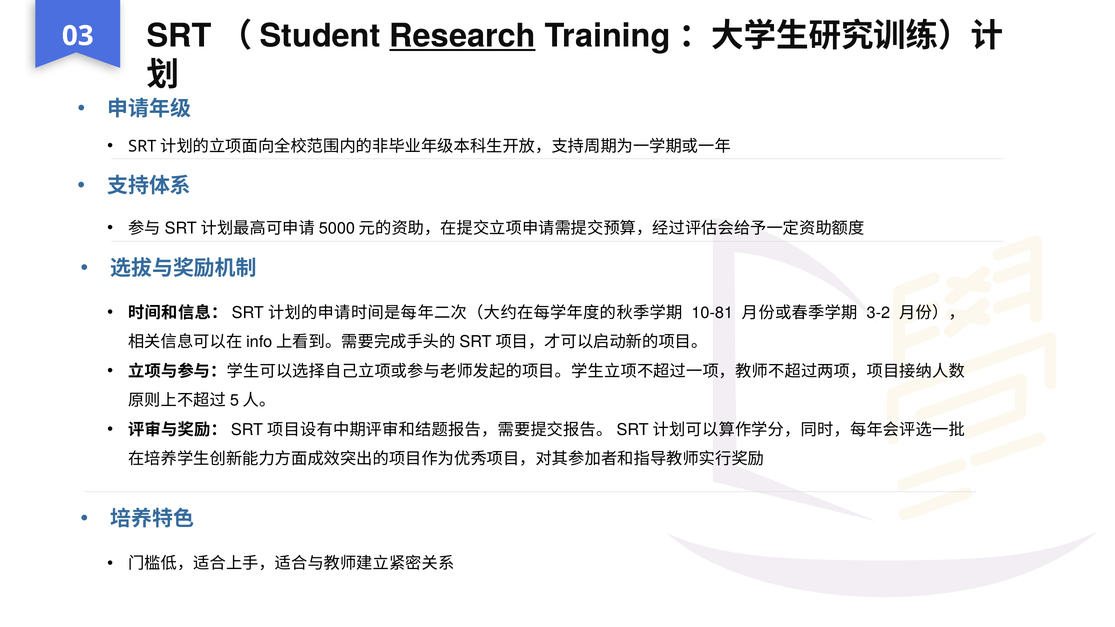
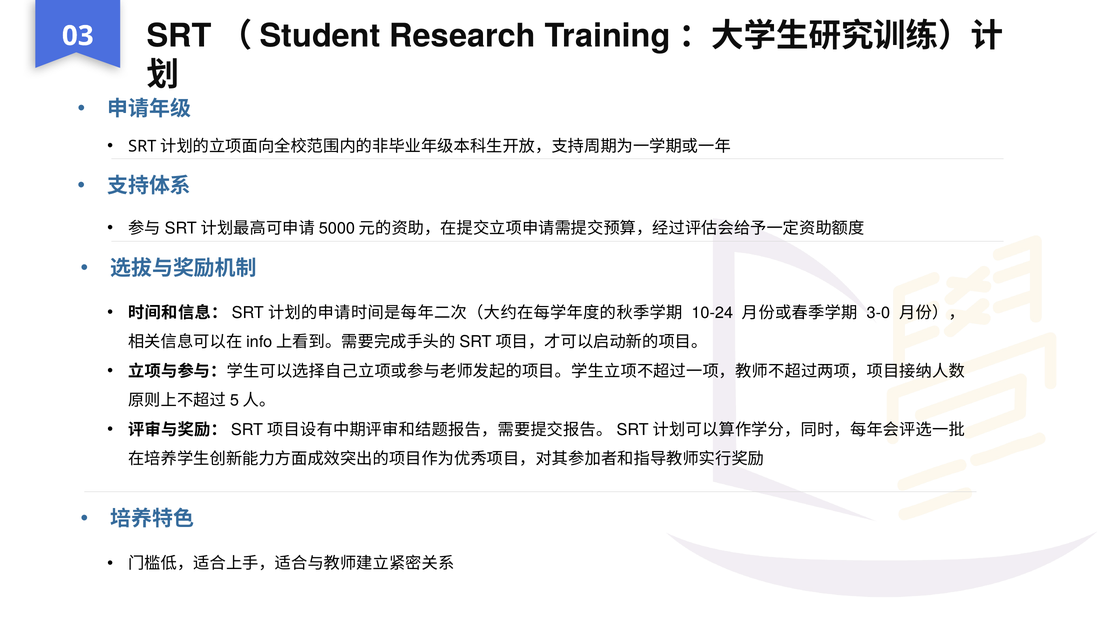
Research underline: present -> none (463, 36)
10-81: 10-81 -> 10-24 (712, 313)
3-2: 3-2 -> 3-0 (878, 313)
